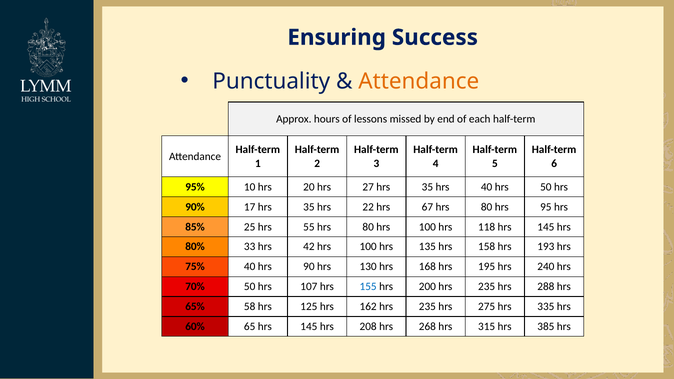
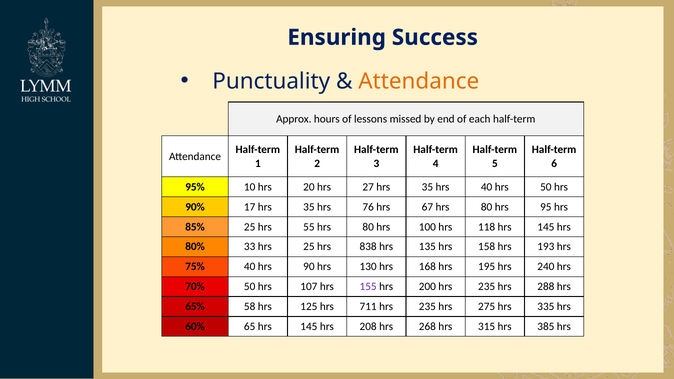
22: 22 -> 76 (368, 207)
hrs 42: 42 -> 25 (309, 247)
100: 100 -> 838 (368, 247)
155 colour: blue -> purple (368, 287)
162: 162 -> 711 (368, 307)
